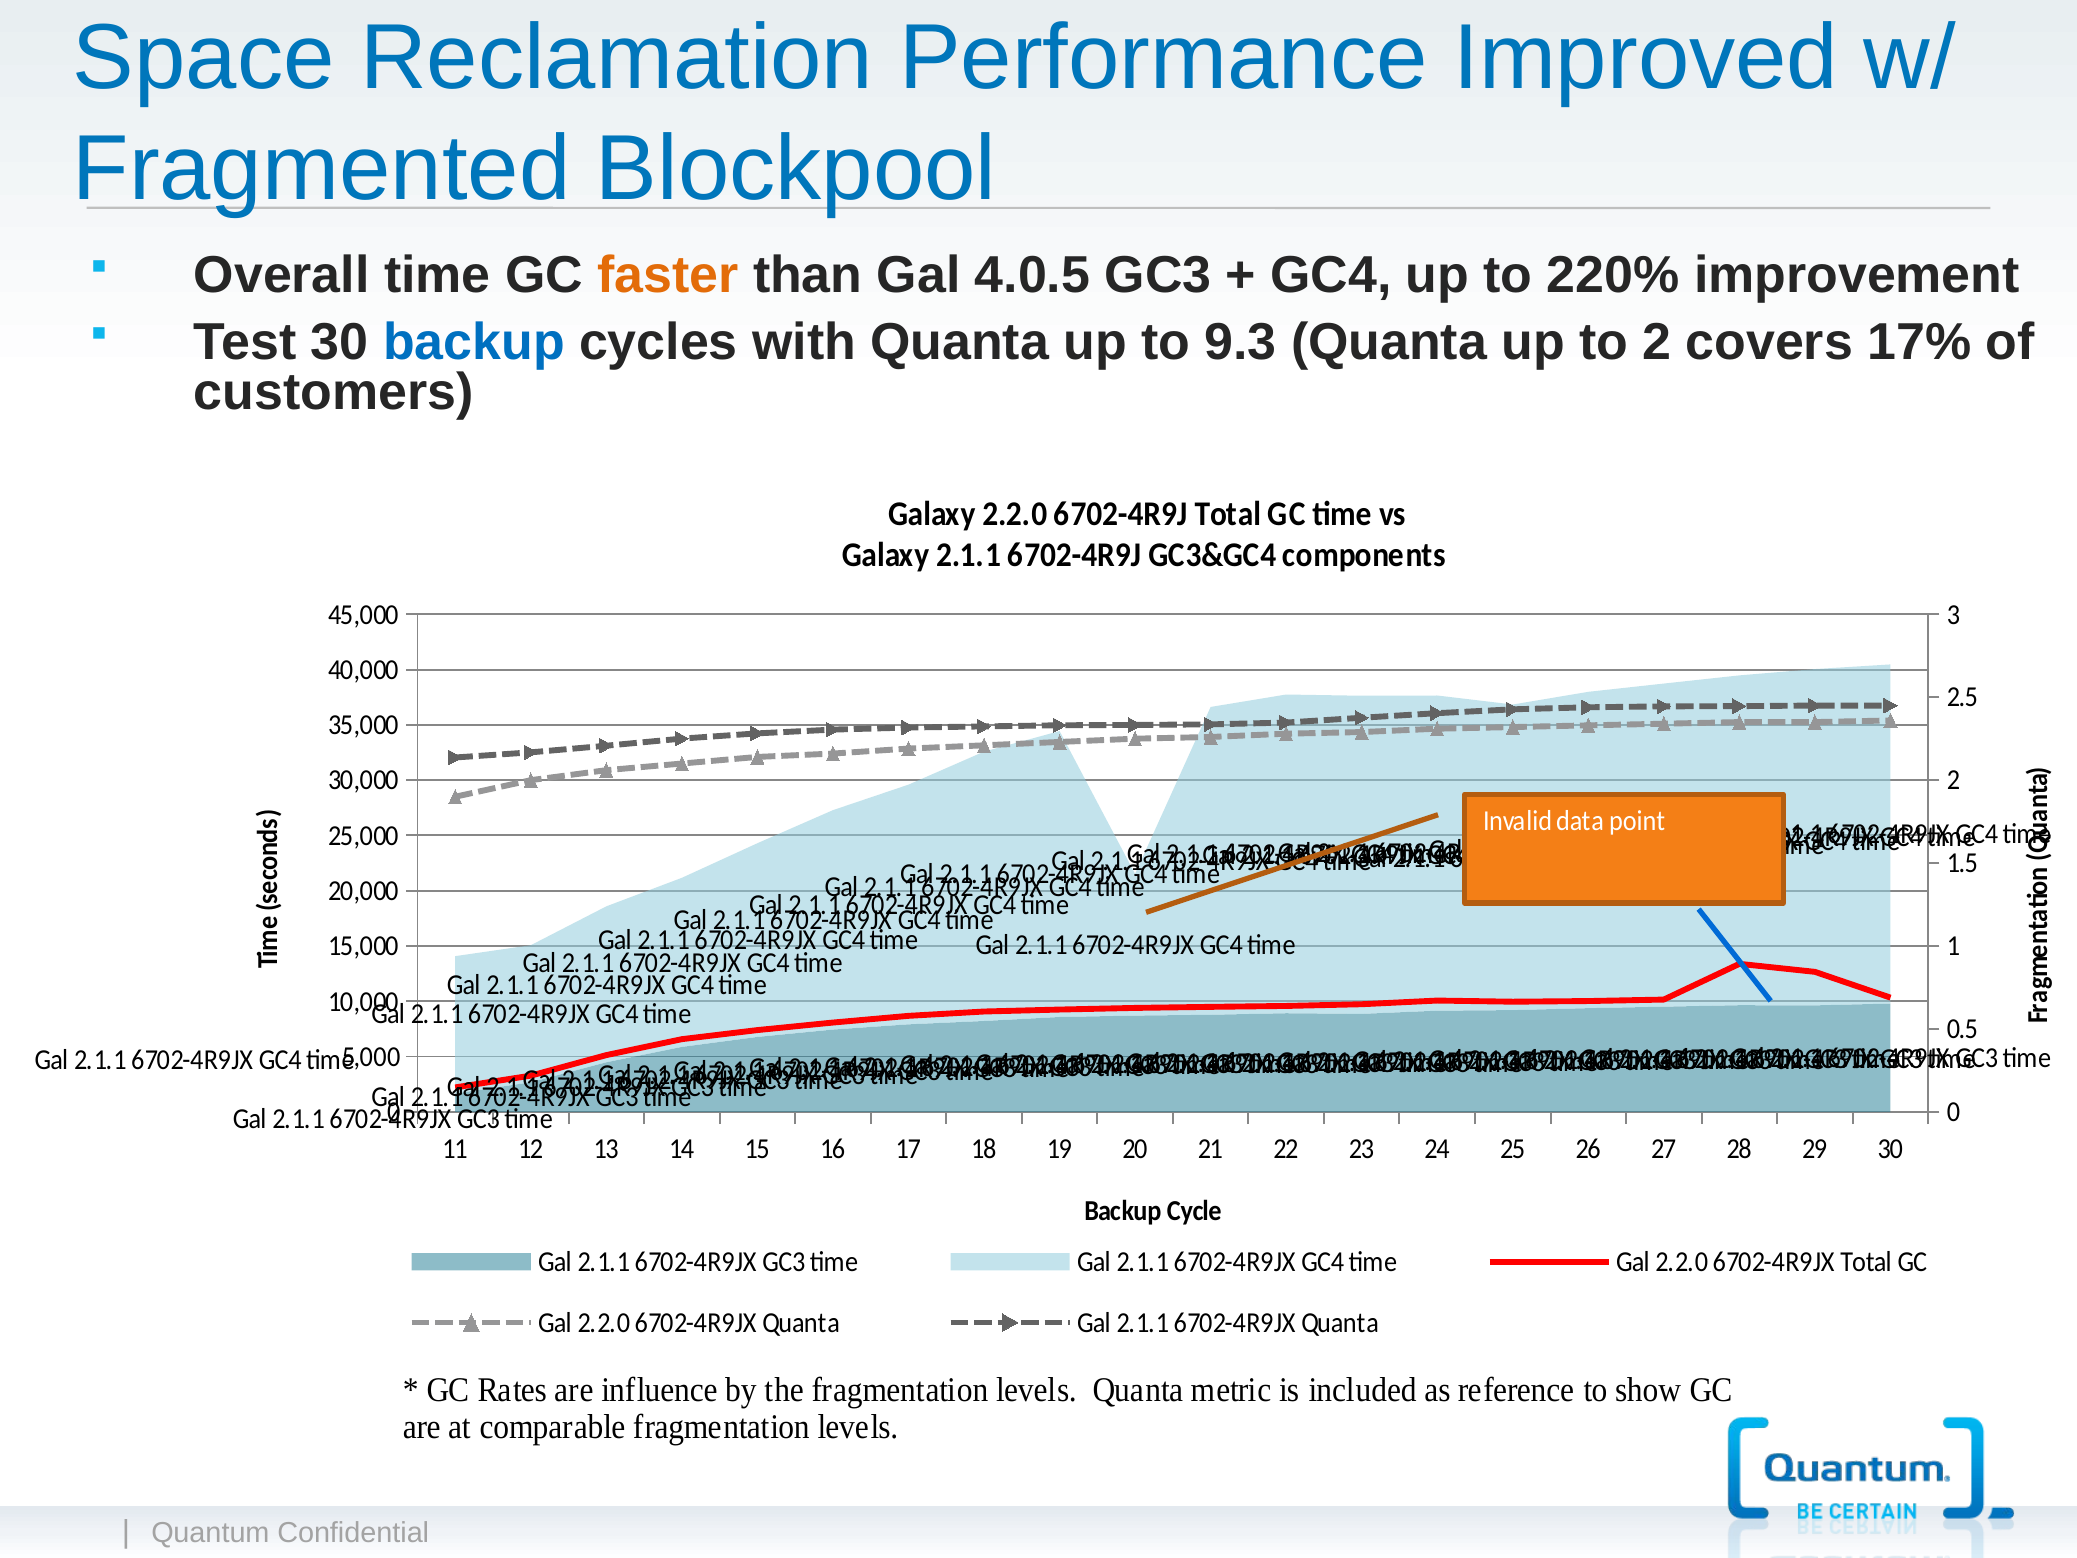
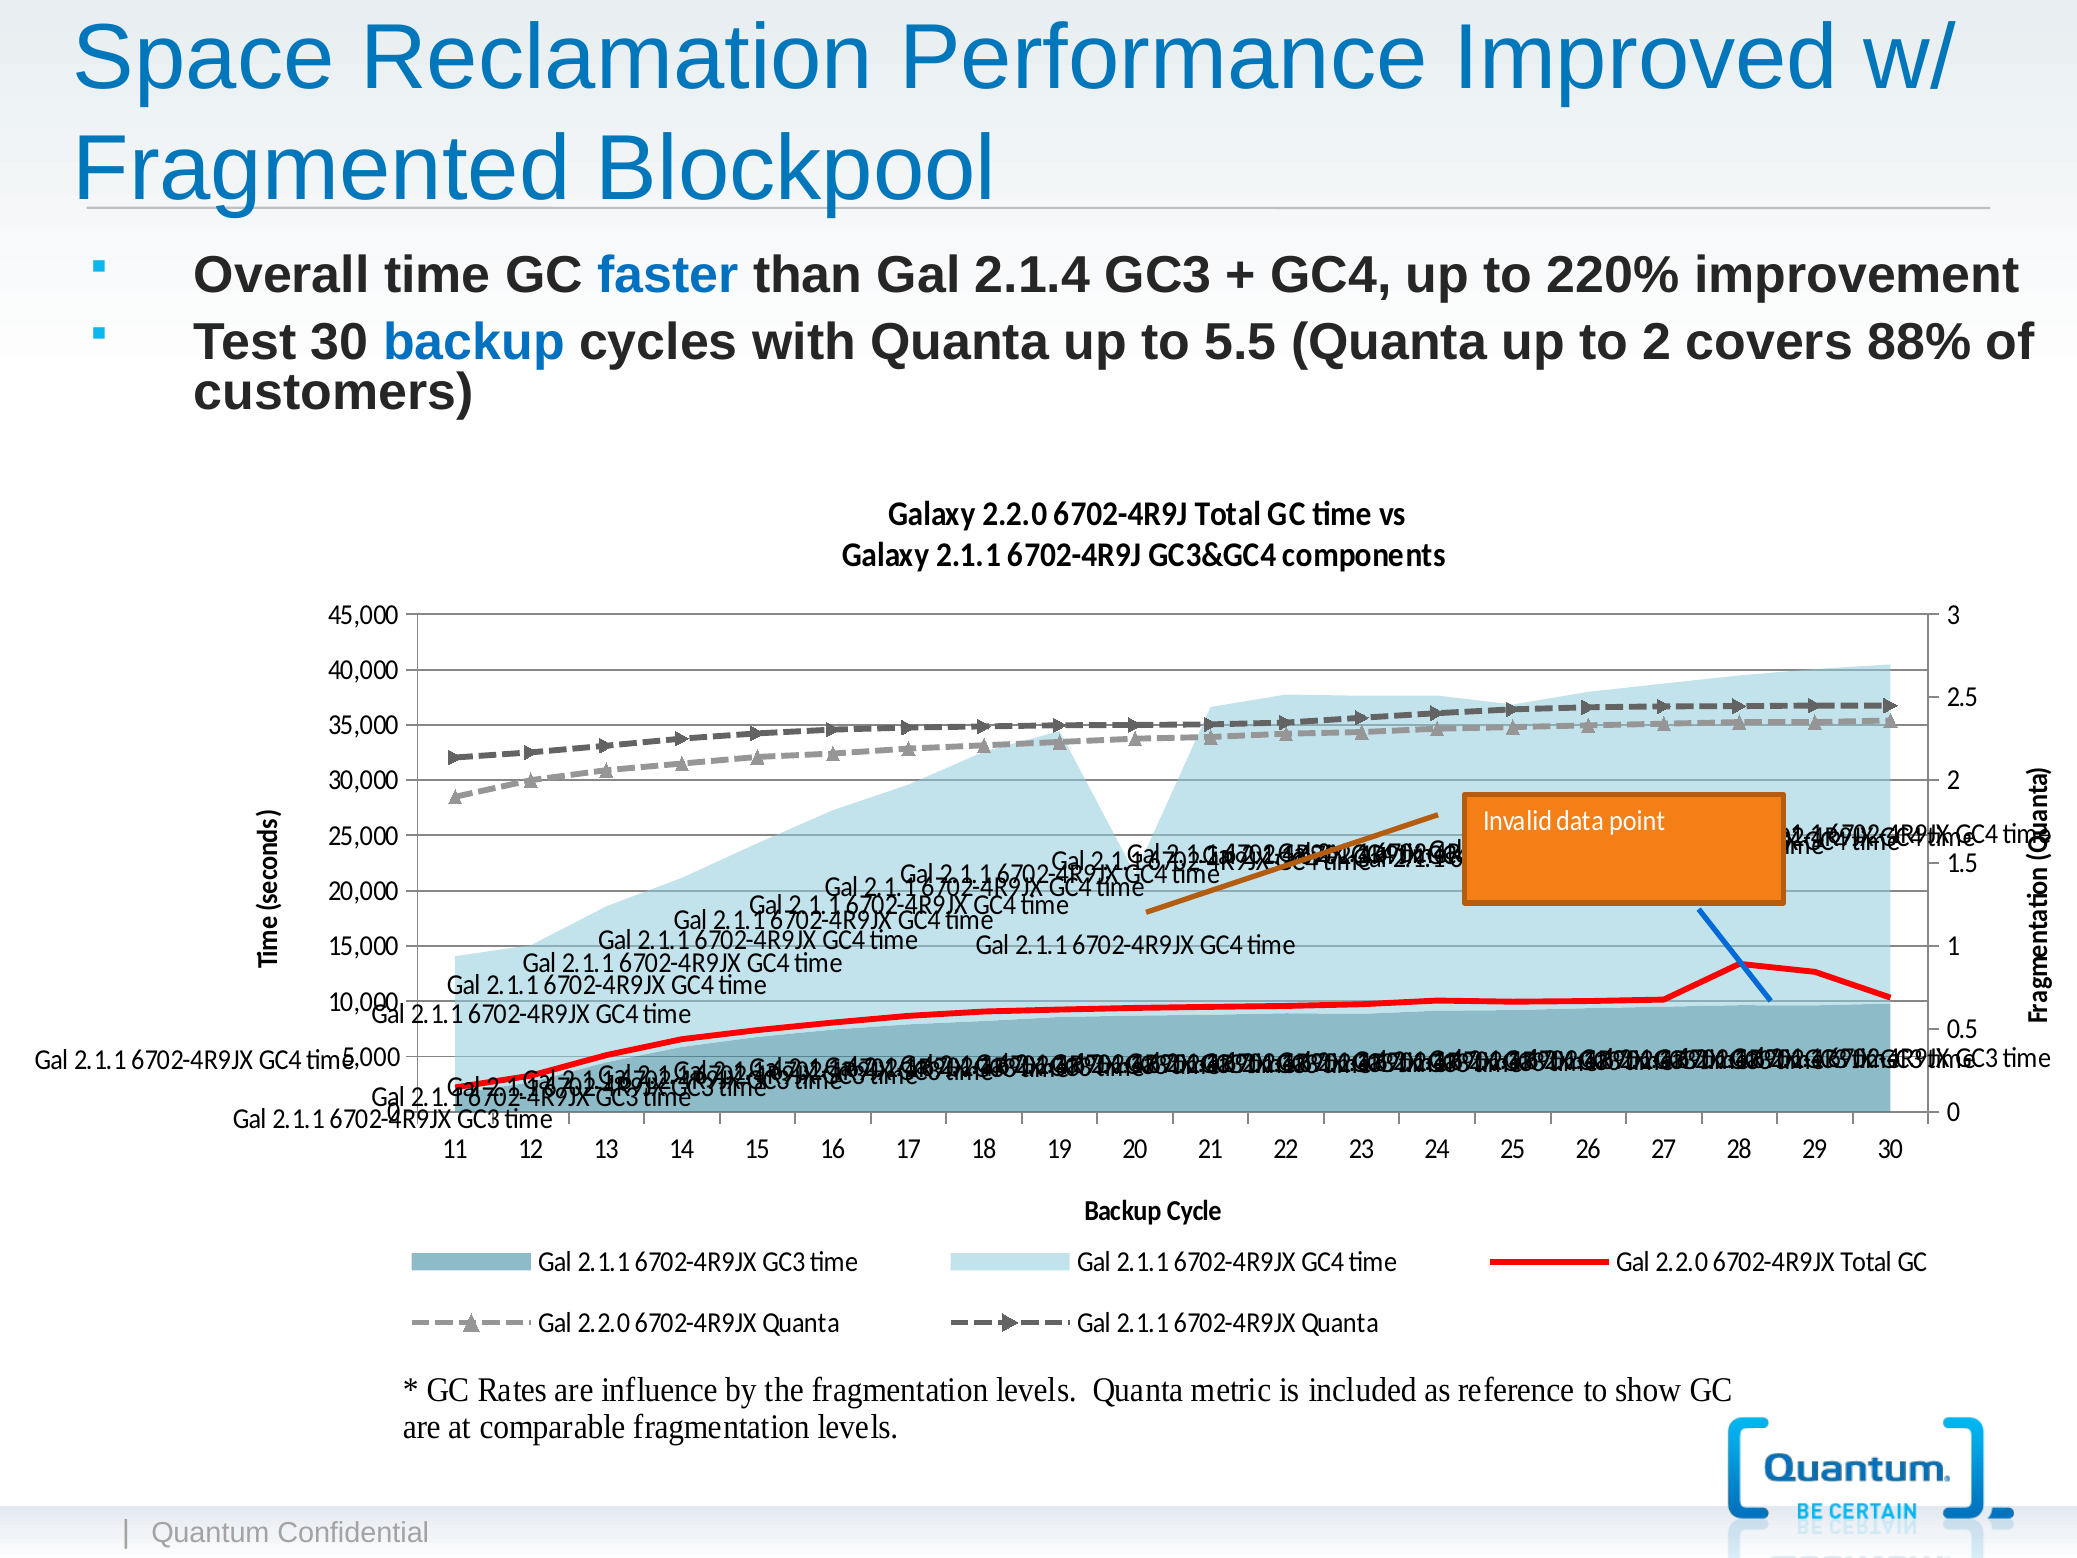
faster colour: orange -> blue (668, 275)
4.0.5: 4.0.5 -> 2.1.4 (1033, 275)
9.3: 9.3 -> 5.5 (1241, 343)
17%: 17% -> 88% (1919, 343)
